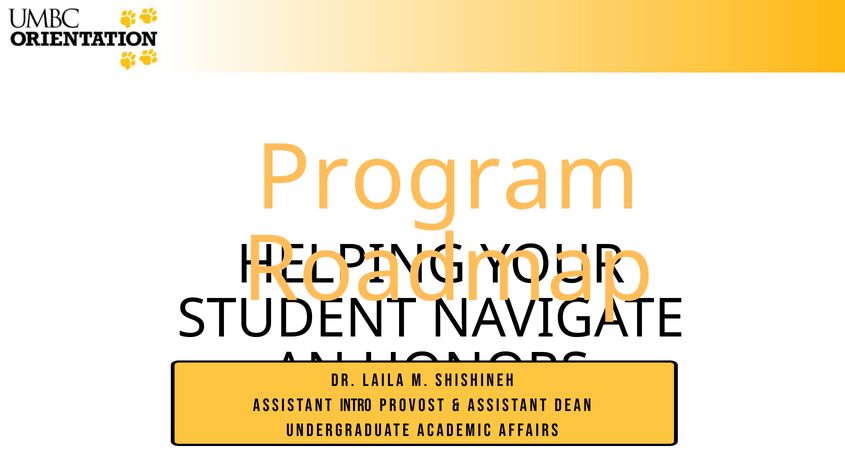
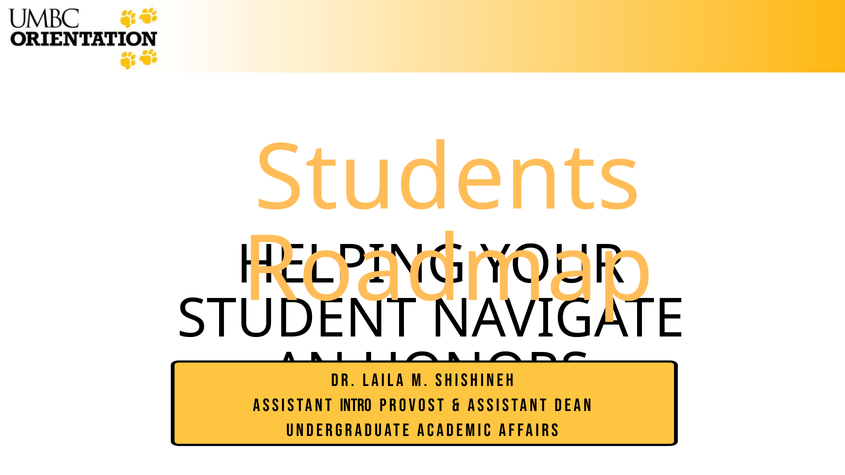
Program: Program -> Students (448, 179)
